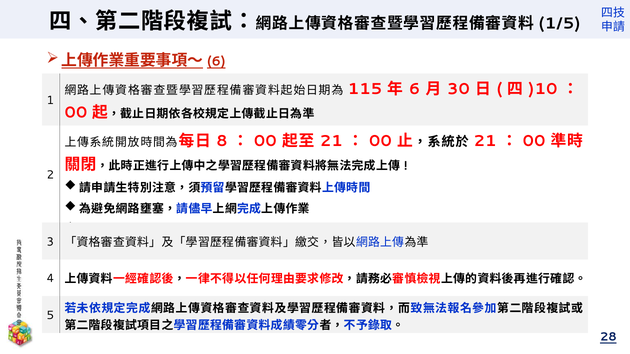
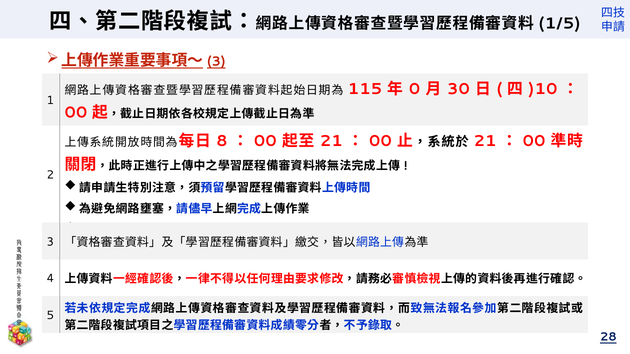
6: 6 -> 3 (216, 61)
6: 6 -> 0 (415, 89)
